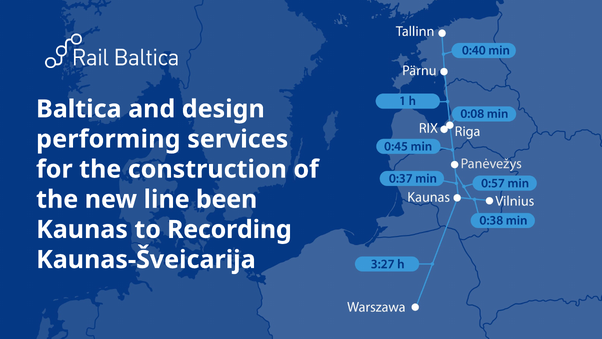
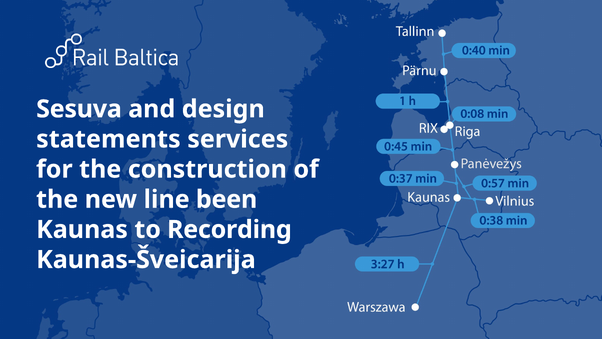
Baltica: Baltica -> Sesuva (79, 109)
performing: performing -> statements (108, 139)
